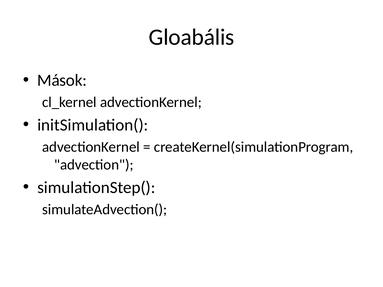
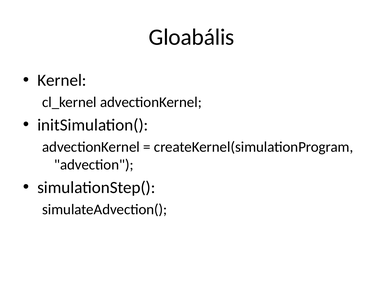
Mások: Mások -> Kernel (62, 80)
